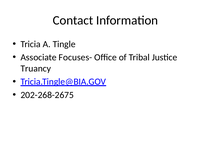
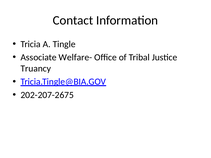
Focuses-: Focuses- -> Welfare- (75, 57)
202-268-2675: 202-268-2675 -> 202-207-2675 (47, 95)
